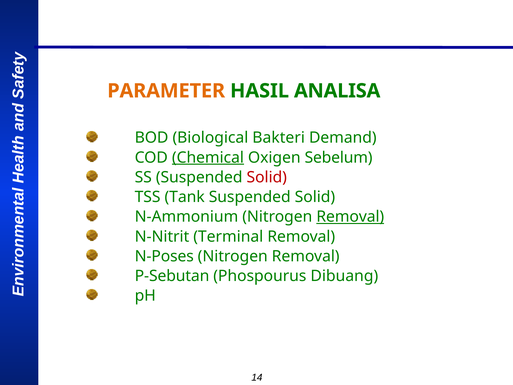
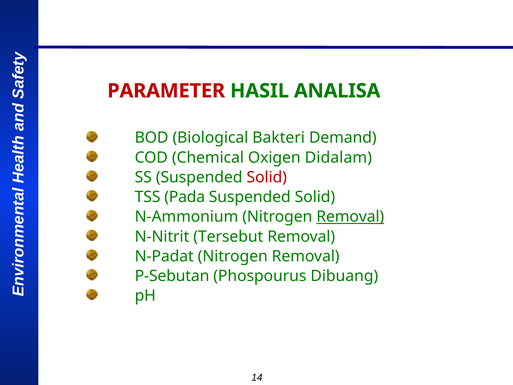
PARAMETER colour: orange -> red (166, 91)
Chemical underline: present -> none (208, 157)
Sebelum: Sebelum -> Didalam (338, 157)
Tank: Tank -> Pada (185, 197)
Terminal: Terminal -> Tersebut (228, 236)
N-Poses: N-Poses -> N-Padat (164, 256)
